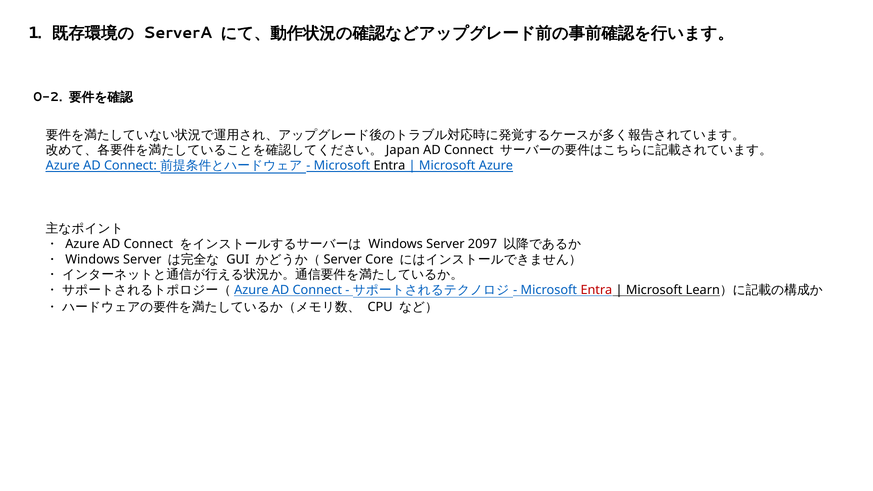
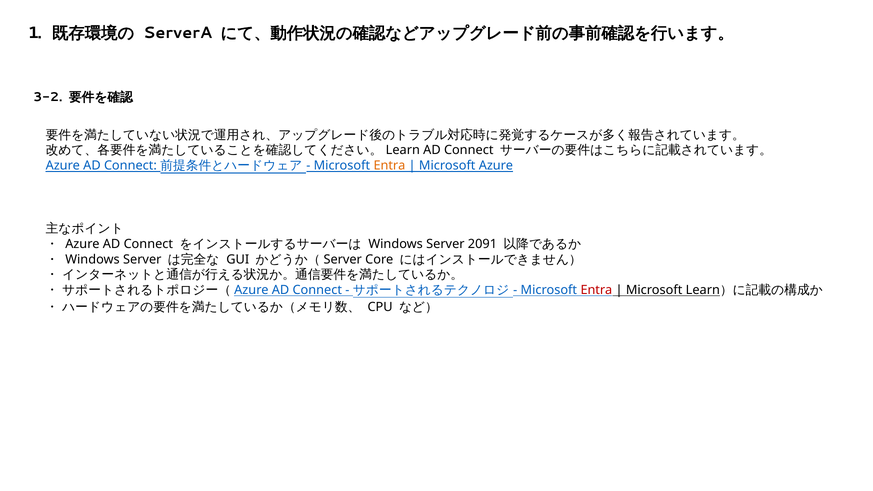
0-2: 0-2 -> 3-2 (48, 97)
Japan: Japan -> Learn (403, 150)
Entra colour: black -> orange (389, 166)
2097: 2097 -> 2091 (482, 244)
